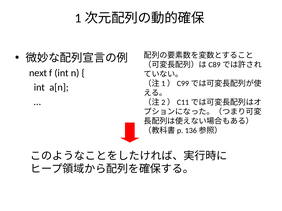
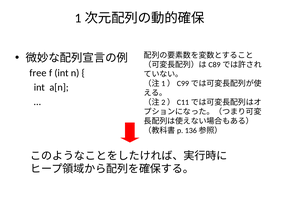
next: next -> free (38, 73)
